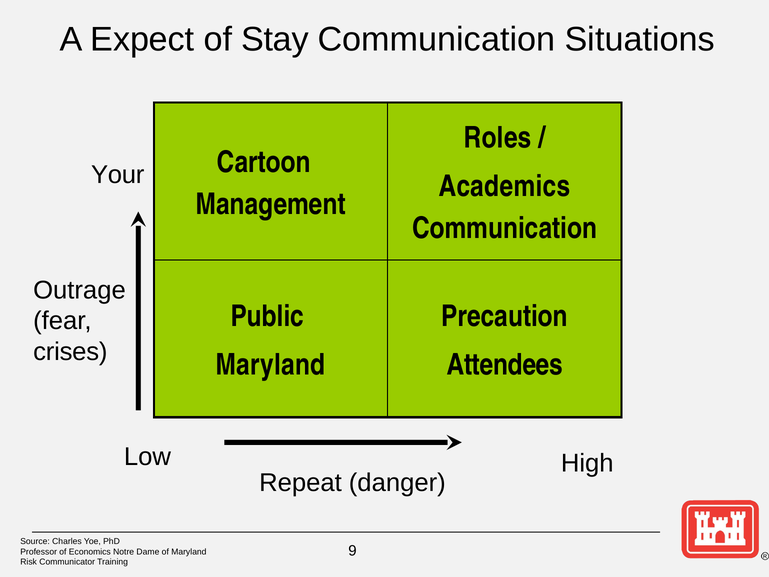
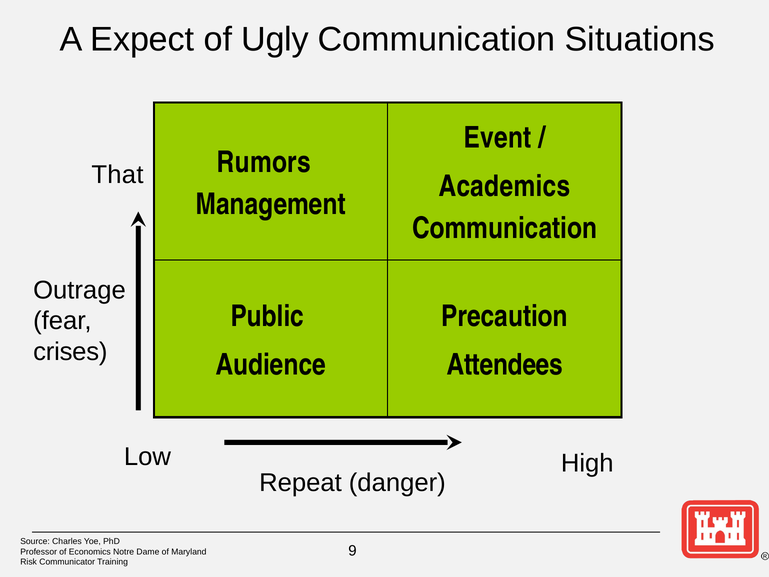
Stay: Stay -> Ugly (275, 40)
Roles: Roles -> Event (498, 138)
Cartoon: Cartoon -> Rumors (264, 162)
Your: Your -> That (117, 175)
Maryland: Maryland -> Audience (271, 364)
